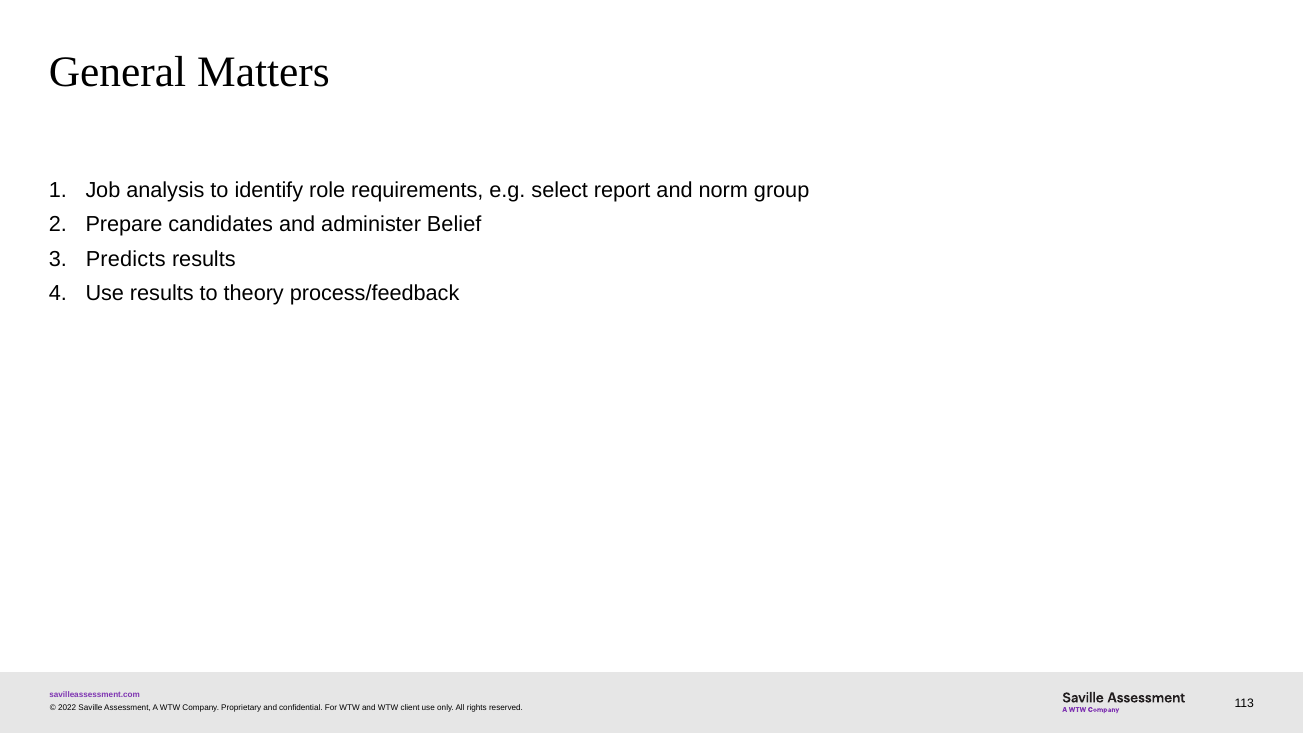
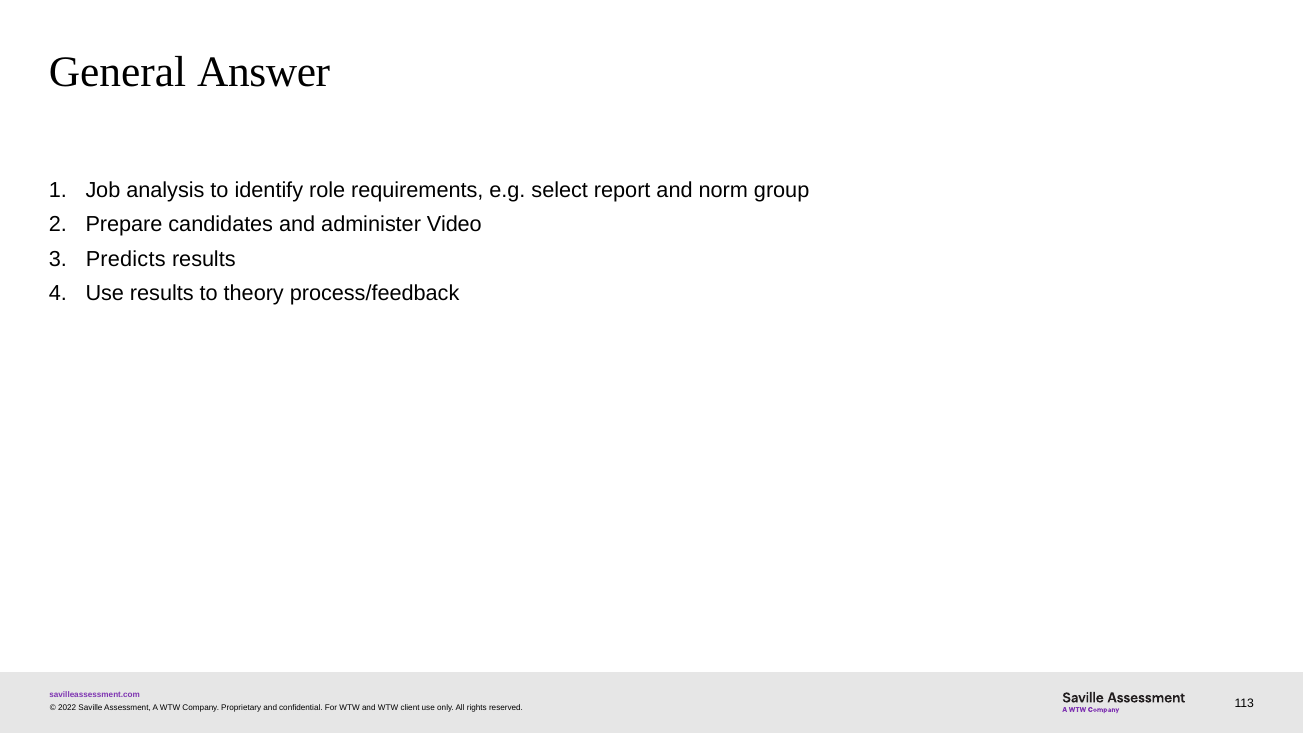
Matters: Matters -> Answer (264, 72)
Belief: Belief -> Video (454, 225)
